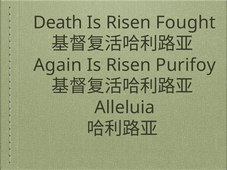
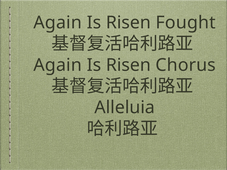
Death: Death -> Again (58, 23)
Purifoy: Purifoy -> Chorus (186, 65)
